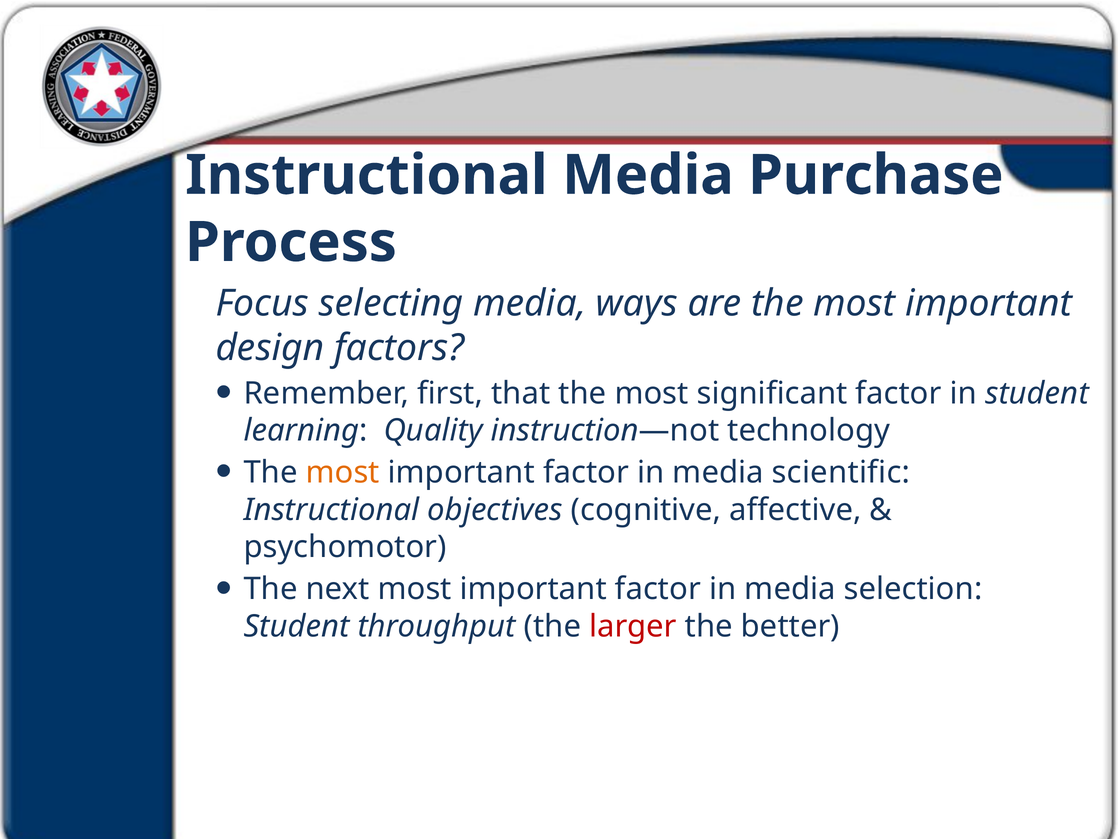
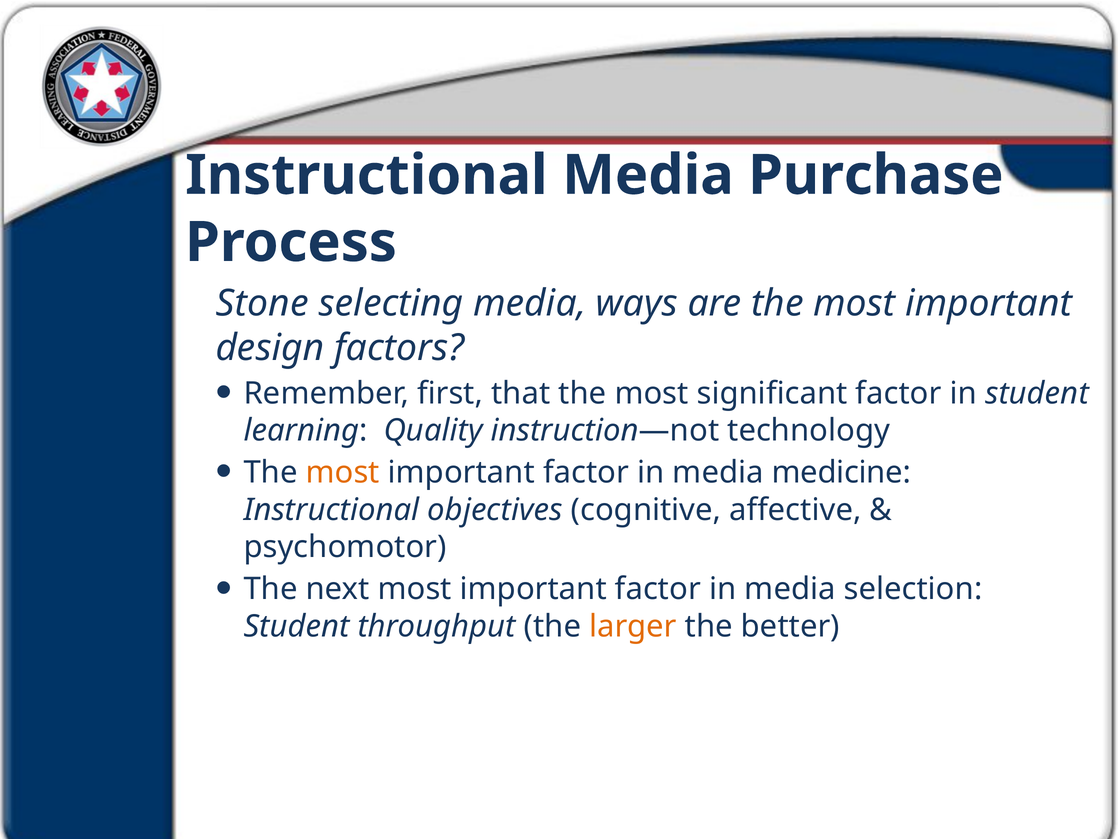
Focus: Focus -> Stone (262, 303)
scientific: scientific -> medicine (841, 472)
larger colour: red -> orange (633, 626)
